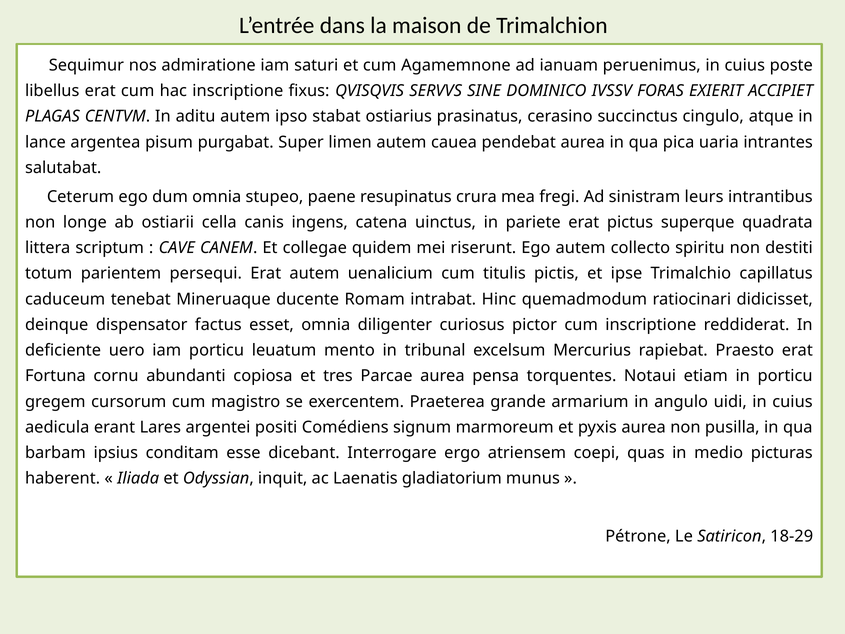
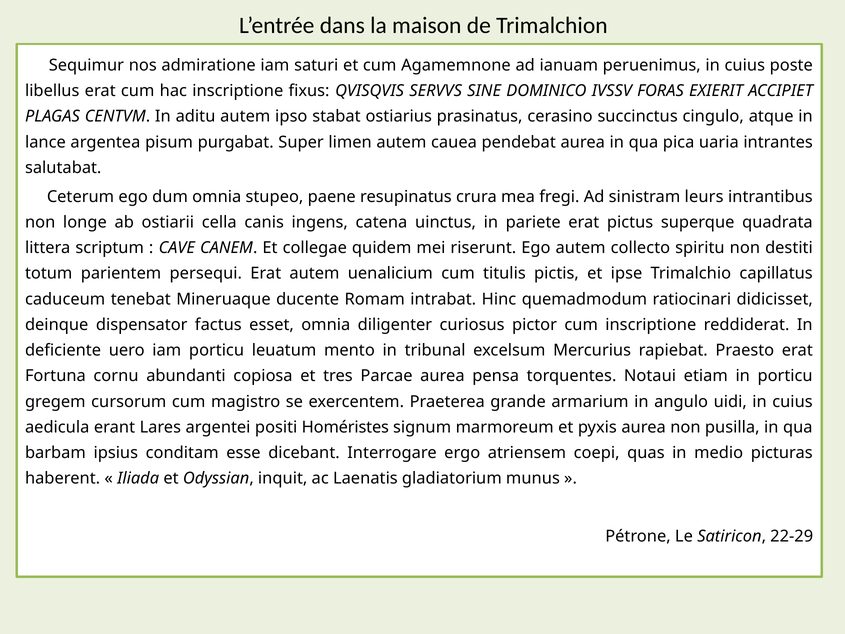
Comédiens: Comédiens -> Homéristes (345, 427)
18-29: 18-29 -> 22-29 (792, 536)
